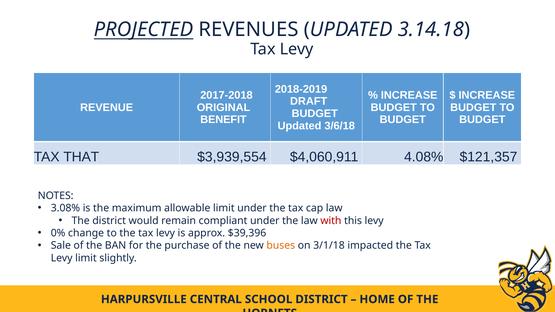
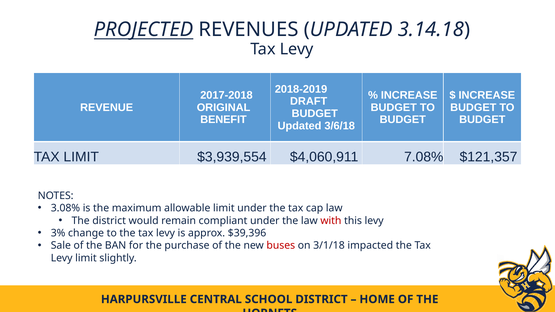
TAX THAT: THAT -> LIMIT (81, 157)
4.08%: 4.08% -> 7.08% (424, 157)
0%: 0% -> 3% (58, 233)
buses colour: orange -> red (281, 246)
